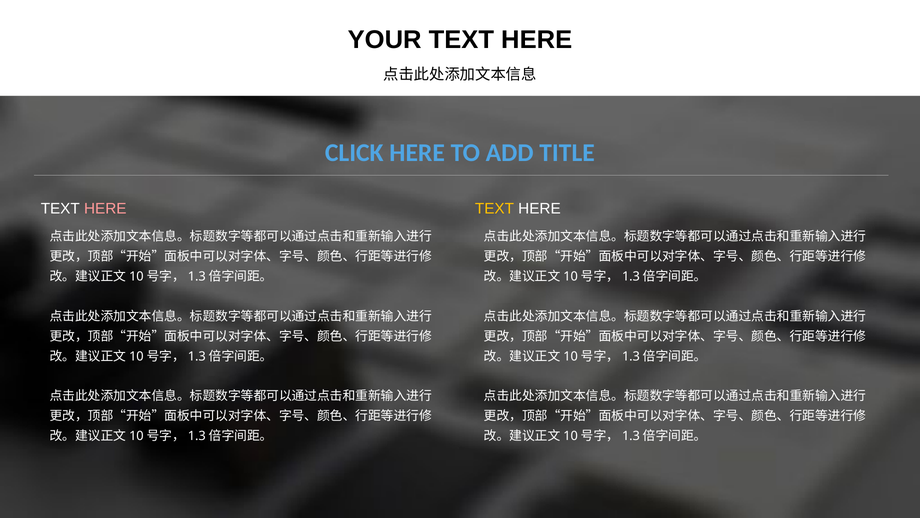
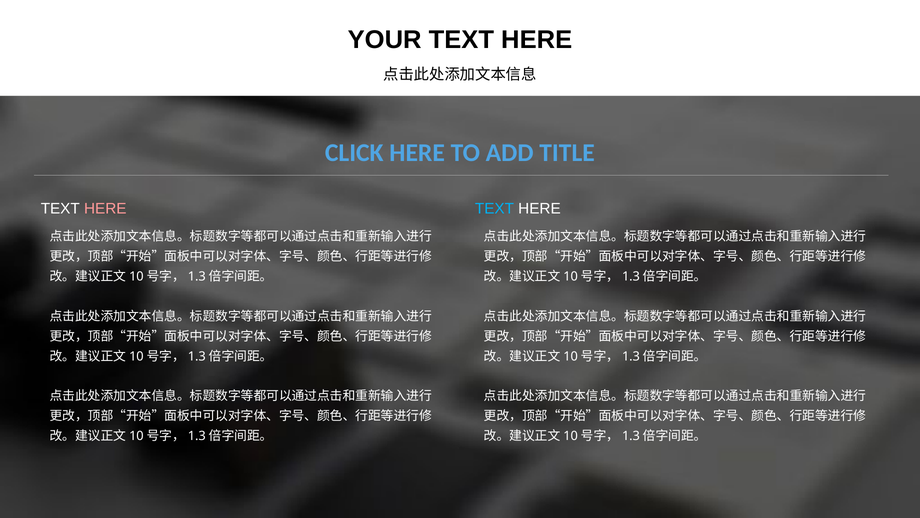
TEXT colour: yellow -> light blue (494, 209)
